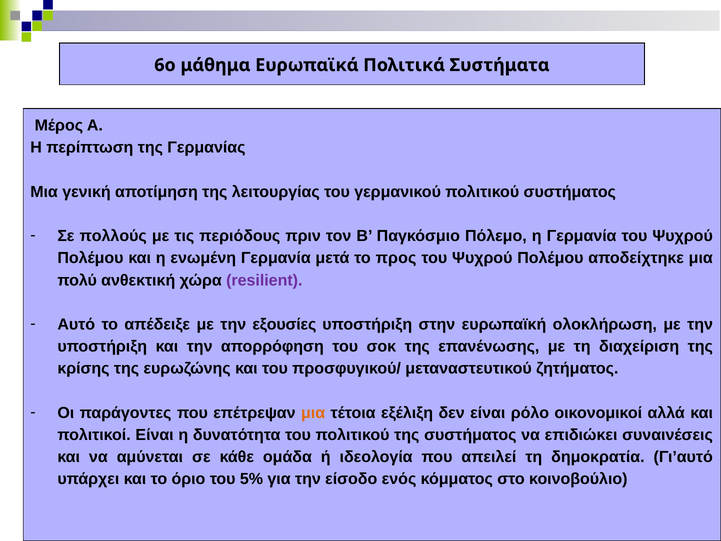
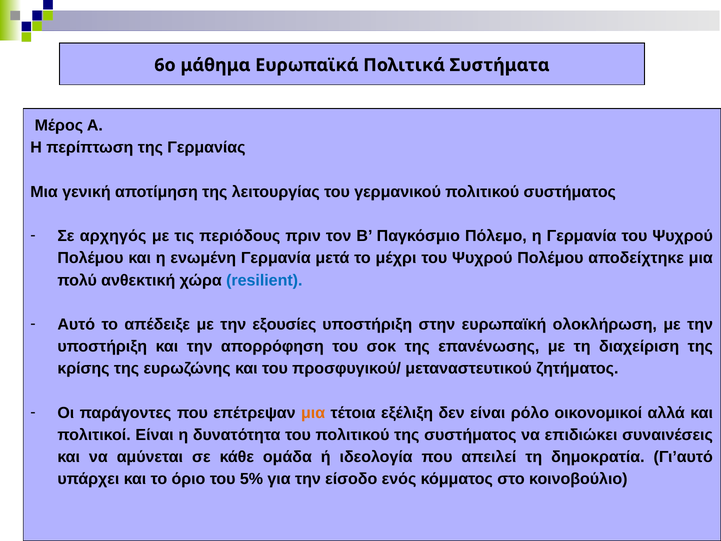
πολλούς: πολλούς -> αρχηγός (113, 236)
προς: προς -> μέχρι (396, 258)
resilient colour: purple -> blue (264, 280)
